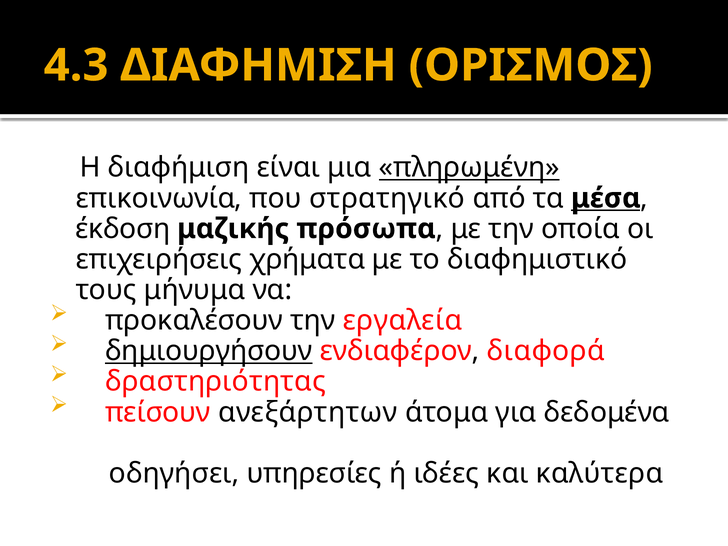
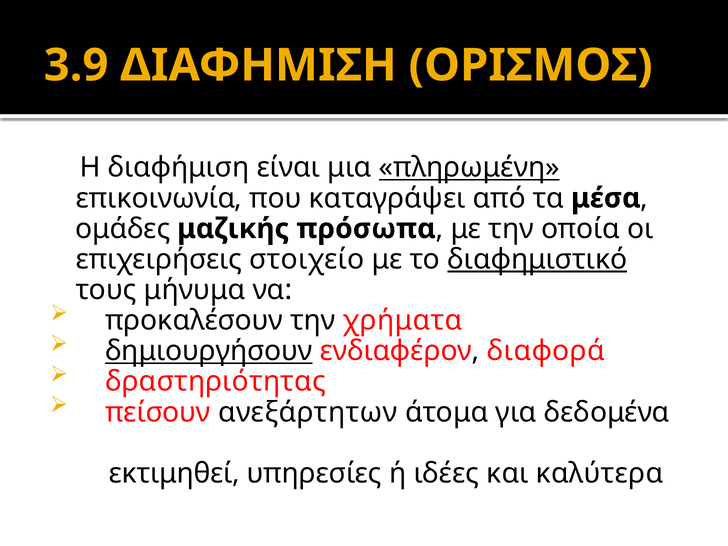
4.3: 4.3 -> 3.9 (76, 65)
στρατηγικό: στρατηγικό -> καταγράψει (387, 198)
μέσα underline: present -> none (606, 198)
έκδοση: έκδοση -> ομάδες (123, 229)
χρήματα: χρήματα -> στοιχείο (307, 259)
διαφημιστικό underline: none -> present (537, 259)
εργαλεία: εργαλεία -> χρήματα (403, 320)
οδηγήσει: οδηγήσει -> εκτιμηθεί (174, 473)
